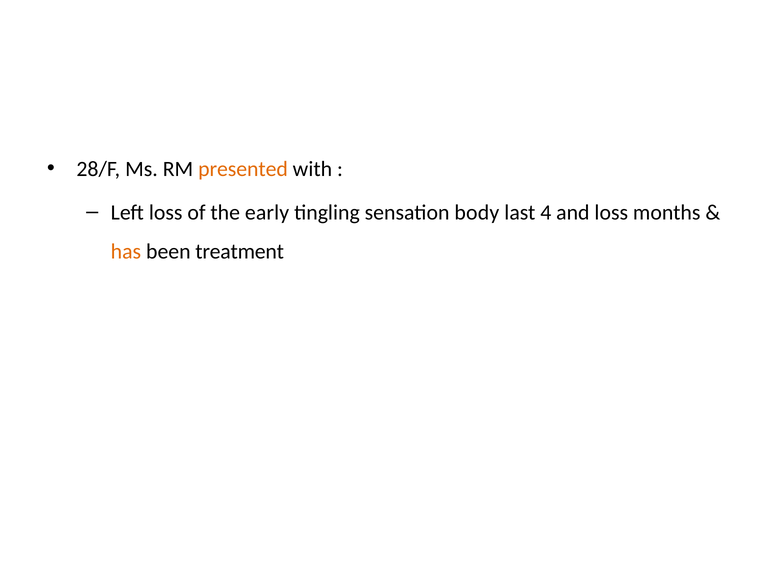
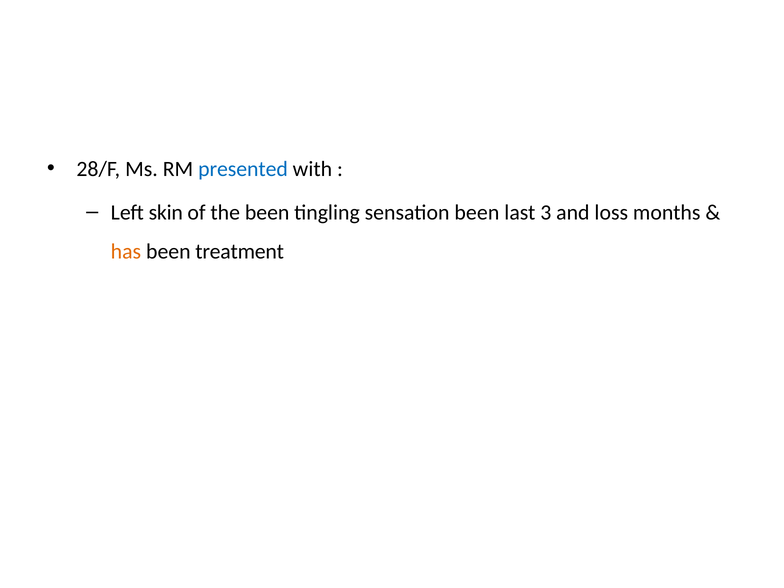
presented colour: orange -> blue (243, 169)
Left loss: loss -> skin (166, 212)
the early: early -> been (267, 212)
sensation body: body -> been (477, 212)
4: 4 -> 3 (546, 212)
